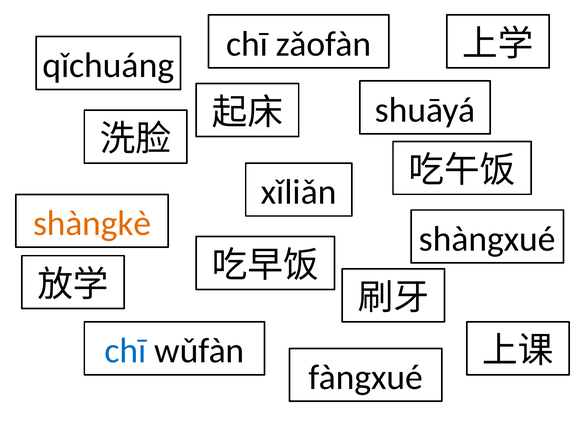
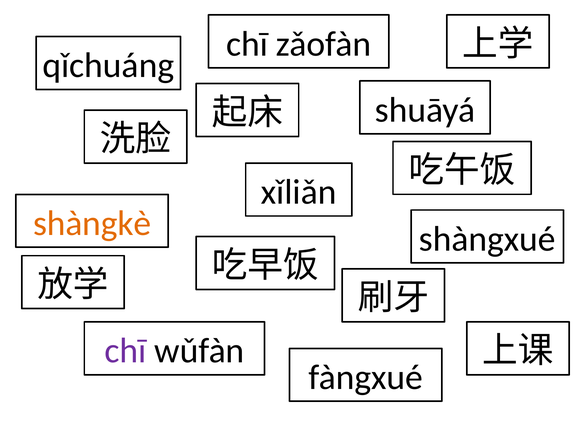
chī colour: blue -> purple (125, 351)
